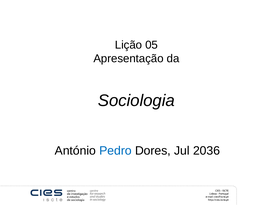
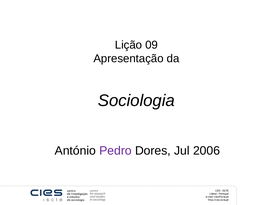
05: 05 -> 09 (152, 45)
Pedro colour: blue -> purple (115, 151)
2036: 2036 -> 2006 (207, 151)
